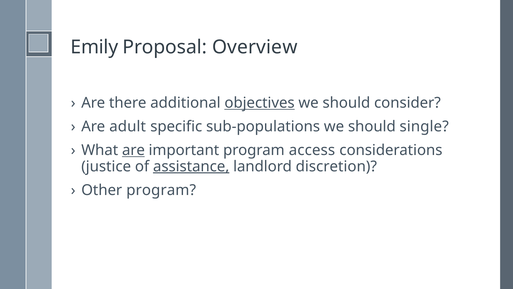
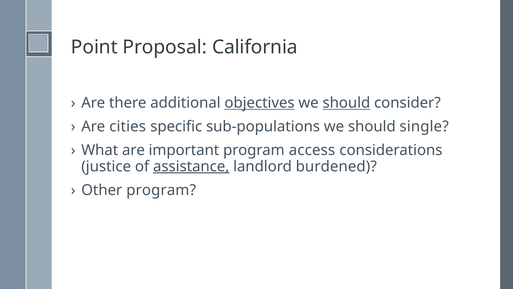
Emily: Emily -> Point (94, 47)
Overview: Overview -> California (255, 47)
should underline: none -> present (346, 103)
adult: adult -> cities (128, 126)
are underline: present -> none (133, 150)
discretion: discretion -> burdened (336, 166)
